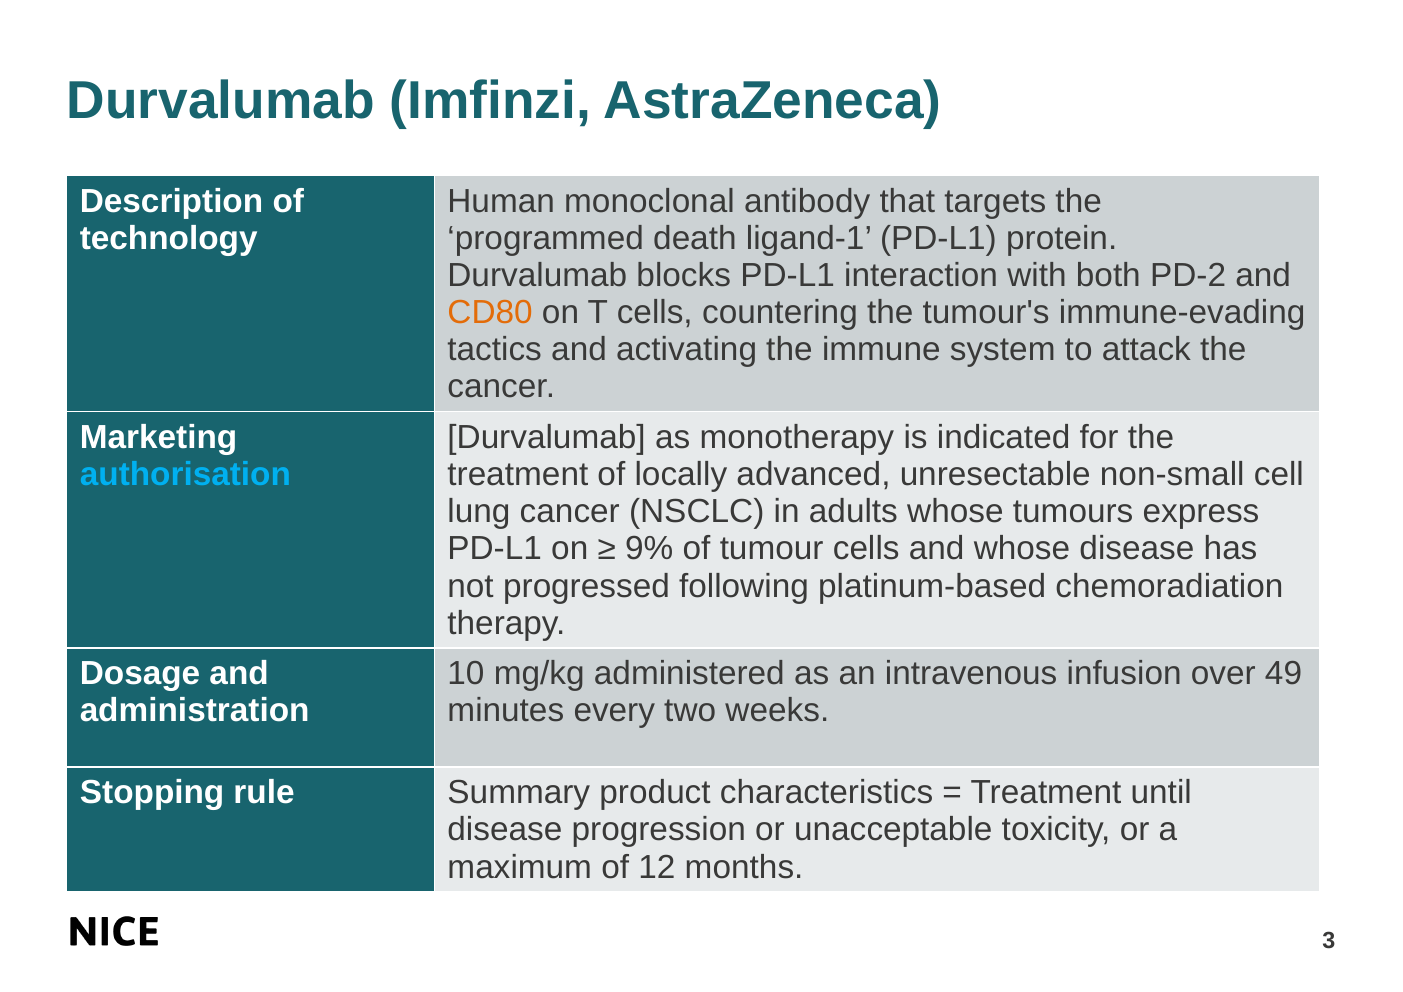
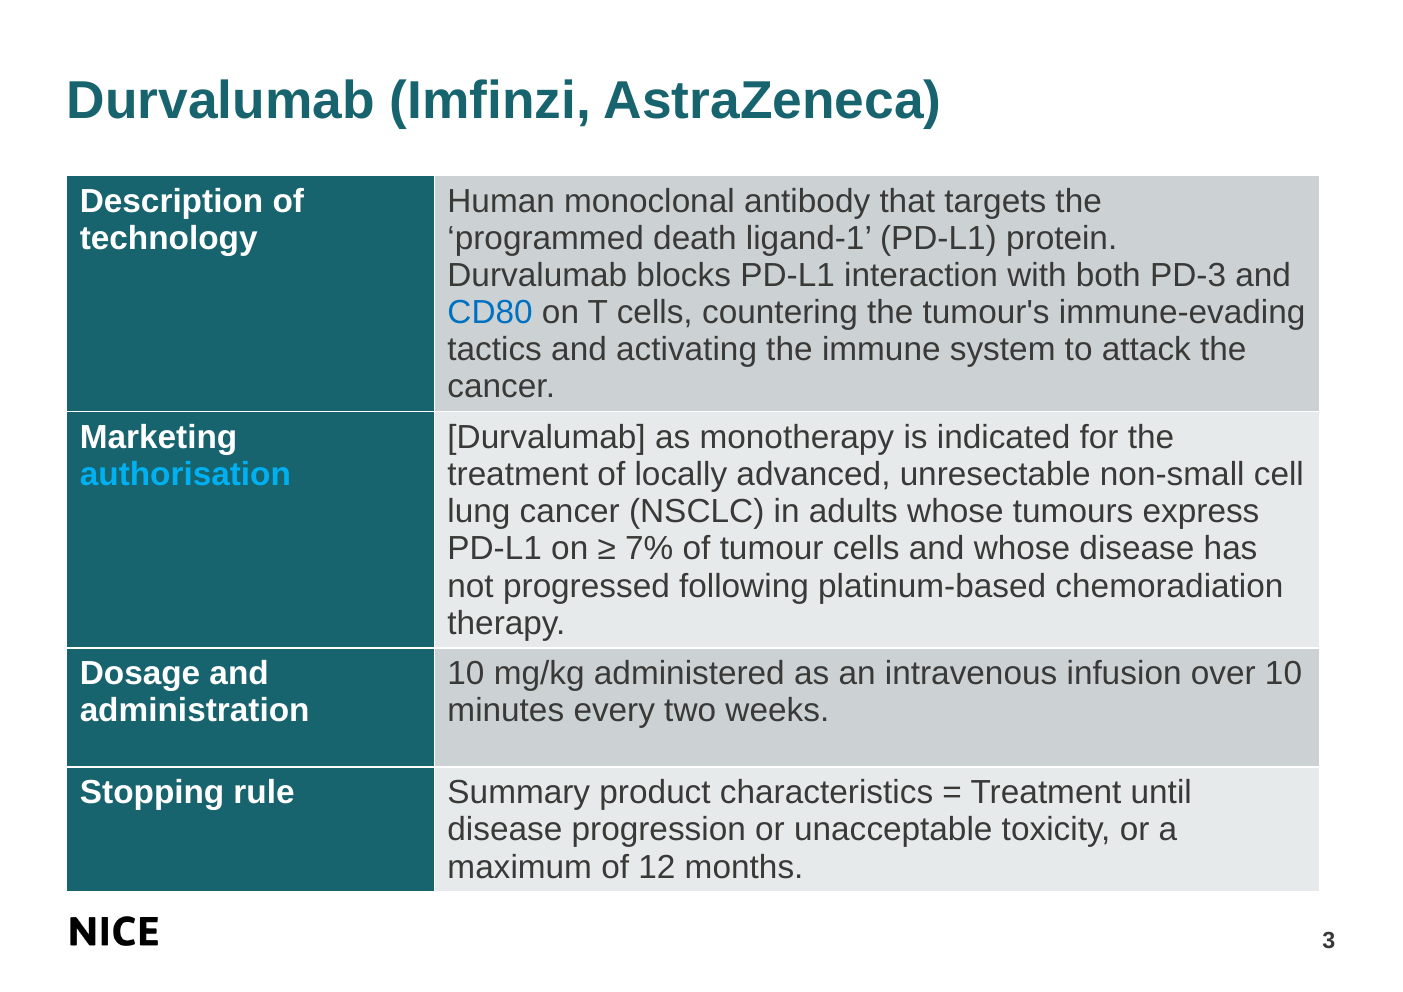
PD-2: PD-2 -> PD-3 (1188, 275)
CD80 colour: orange -> blue (490, 313)
9%: 9% -> 7% (649, 549)
over 49: 49 -> 10 (1283, 674)
